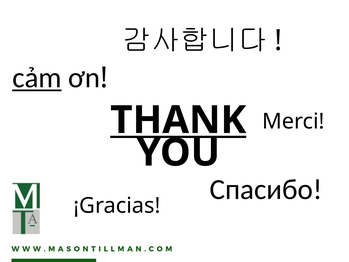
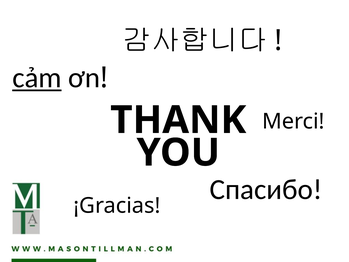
THANK underline: present -> none (178, 120)
